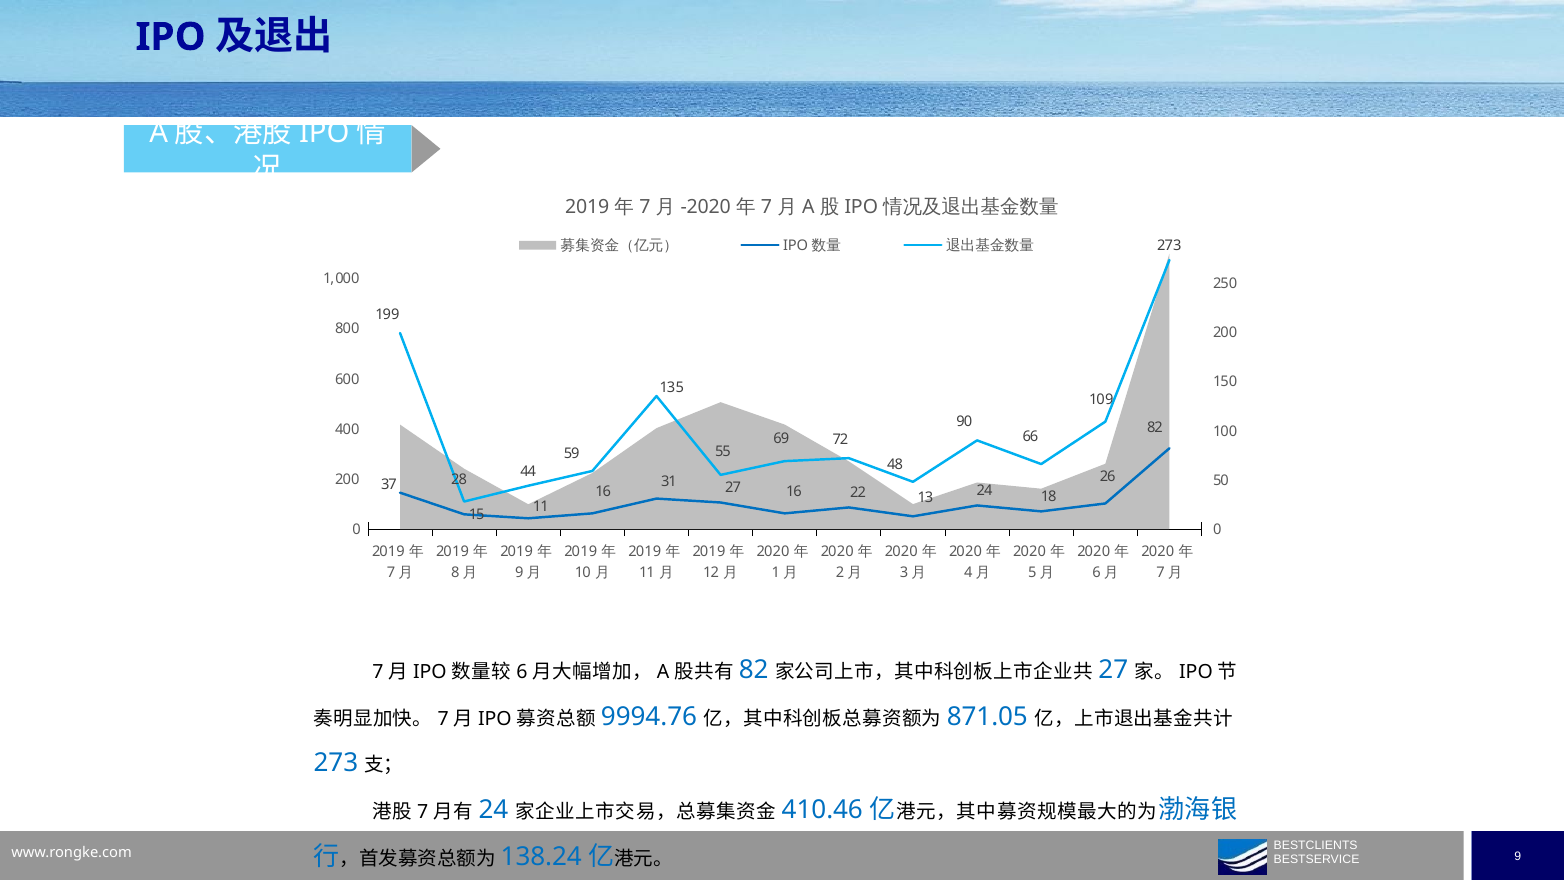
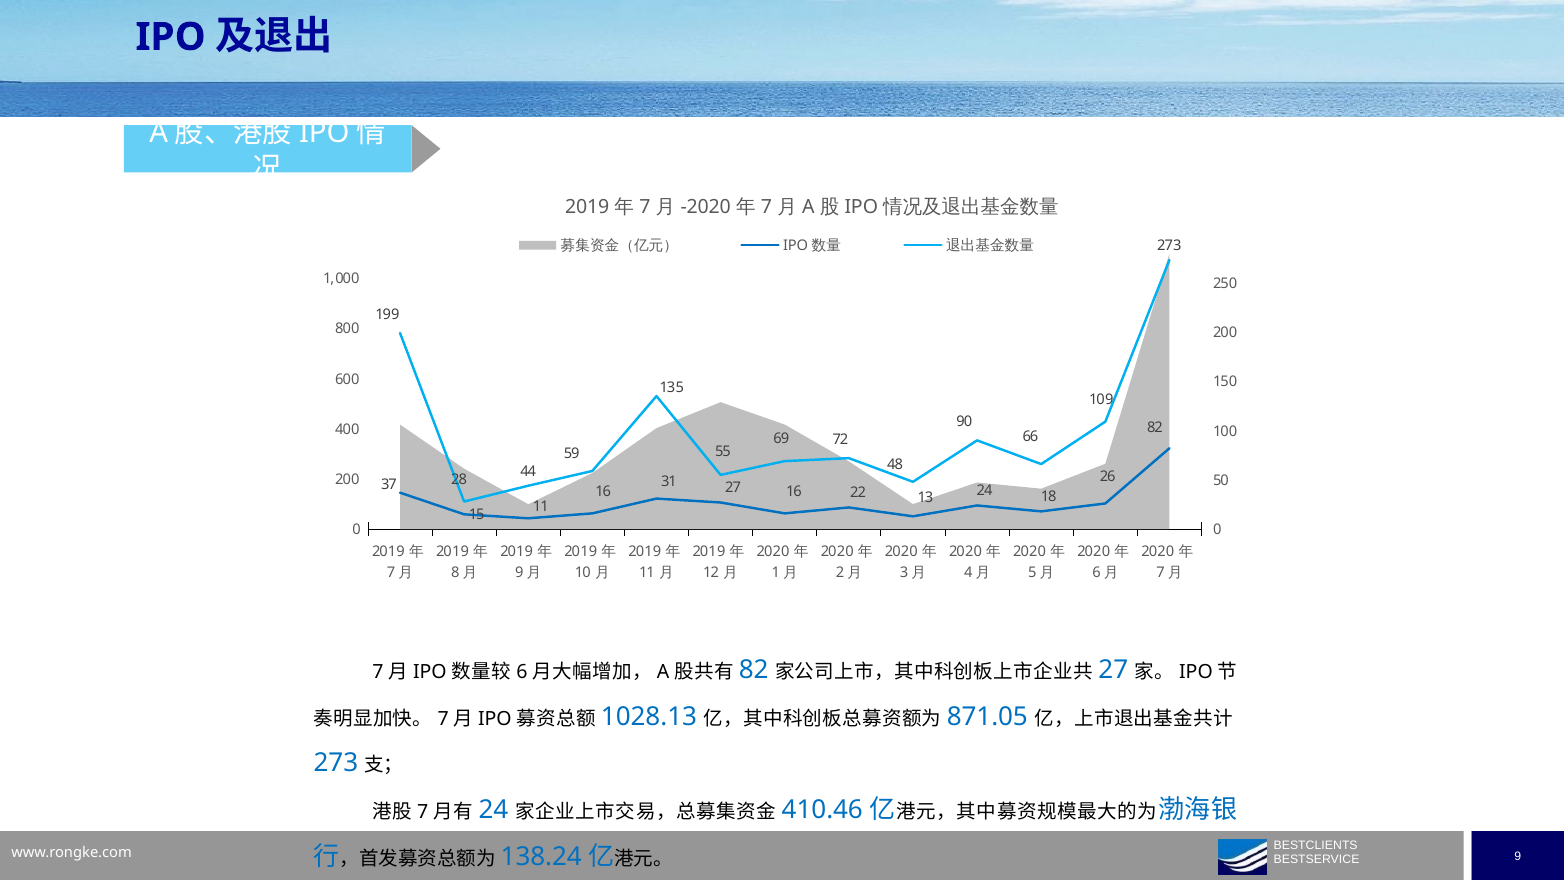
9994.76: 9994.76 -> 1028.13 (649, 716)
